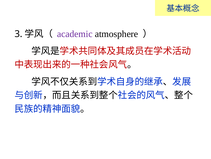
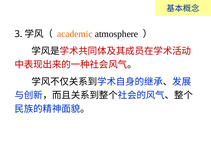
academic colour: purple -> orange (75, 34)
